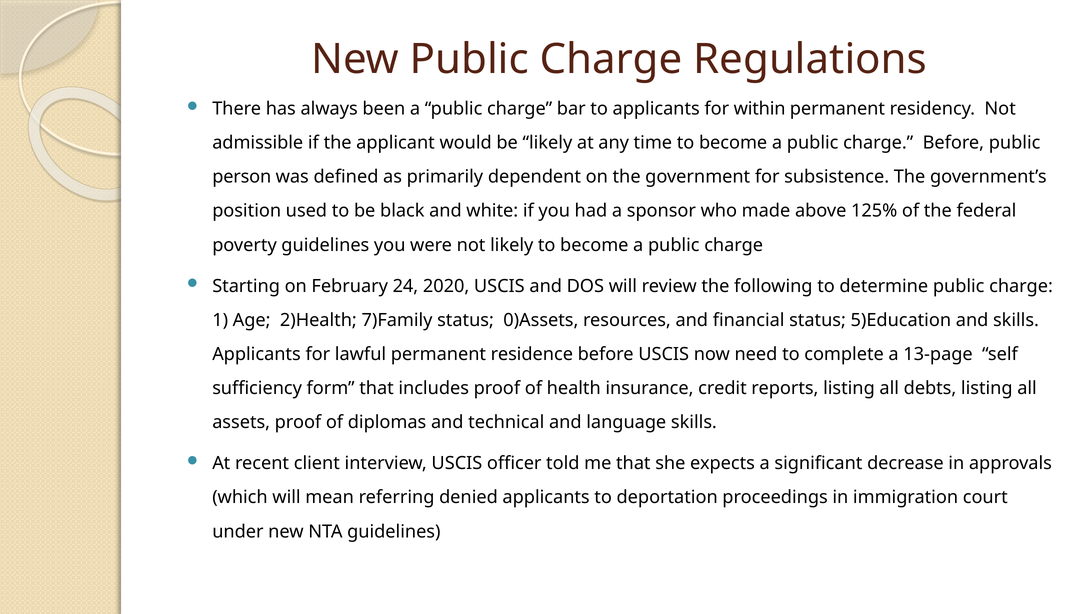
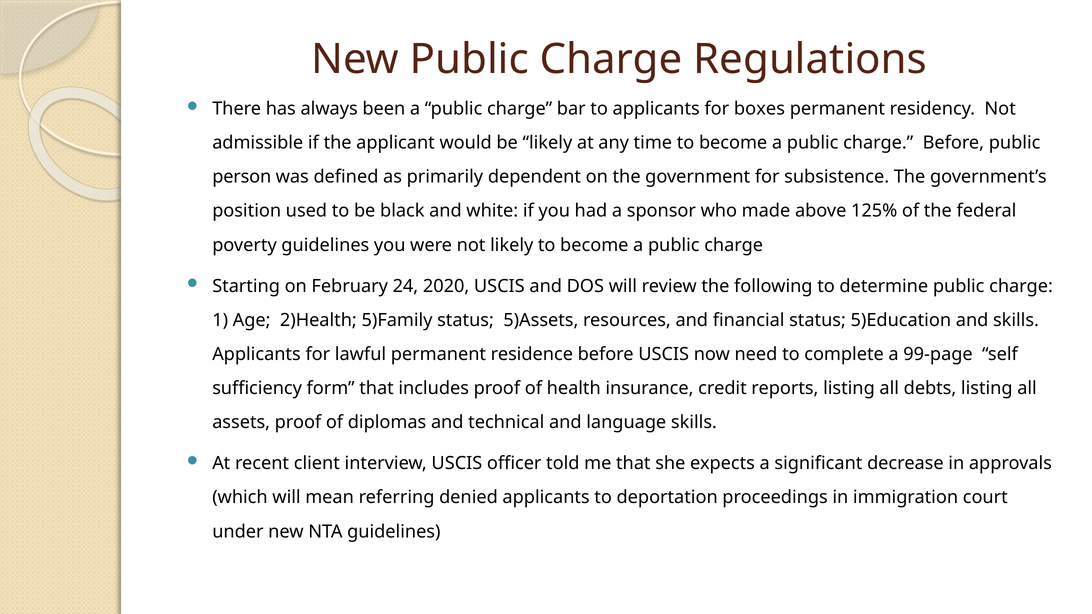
within: within -> boxes (759, 109)
7)Family: 7)Family -> 5)Family (397, 320)
0)Assets: 0)Assets -> 5)Assets (541, 320)
13-page: 13-page -> 99-page (938, 354)
